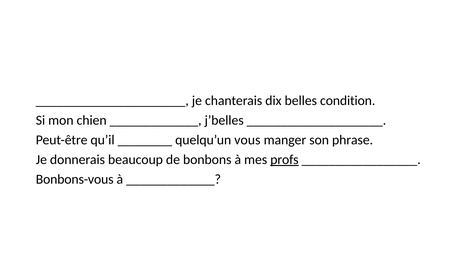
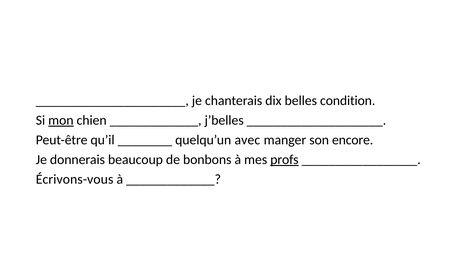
mon underline: none -> present (61, 120)
vous: vous -> avec (247, 140)
phrase: phrase -> encore (353, 140)
Bonbons-vous: Bonbons-vous -> Écrivons-vous (75, 179)
